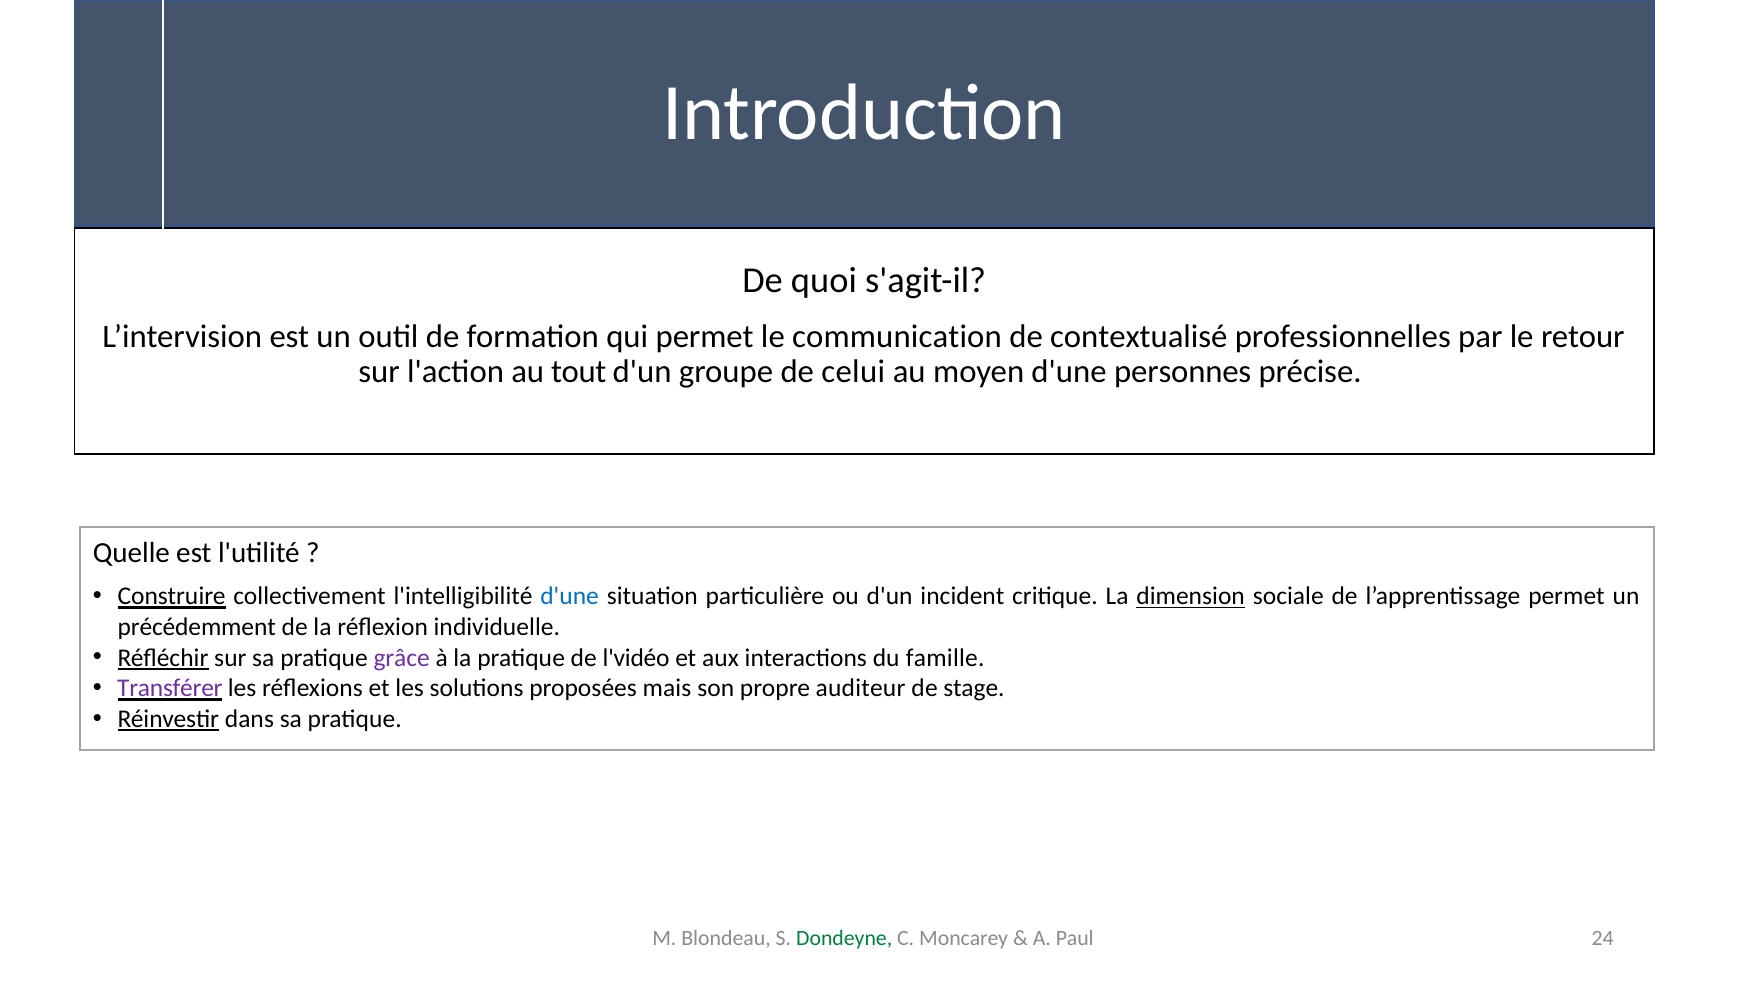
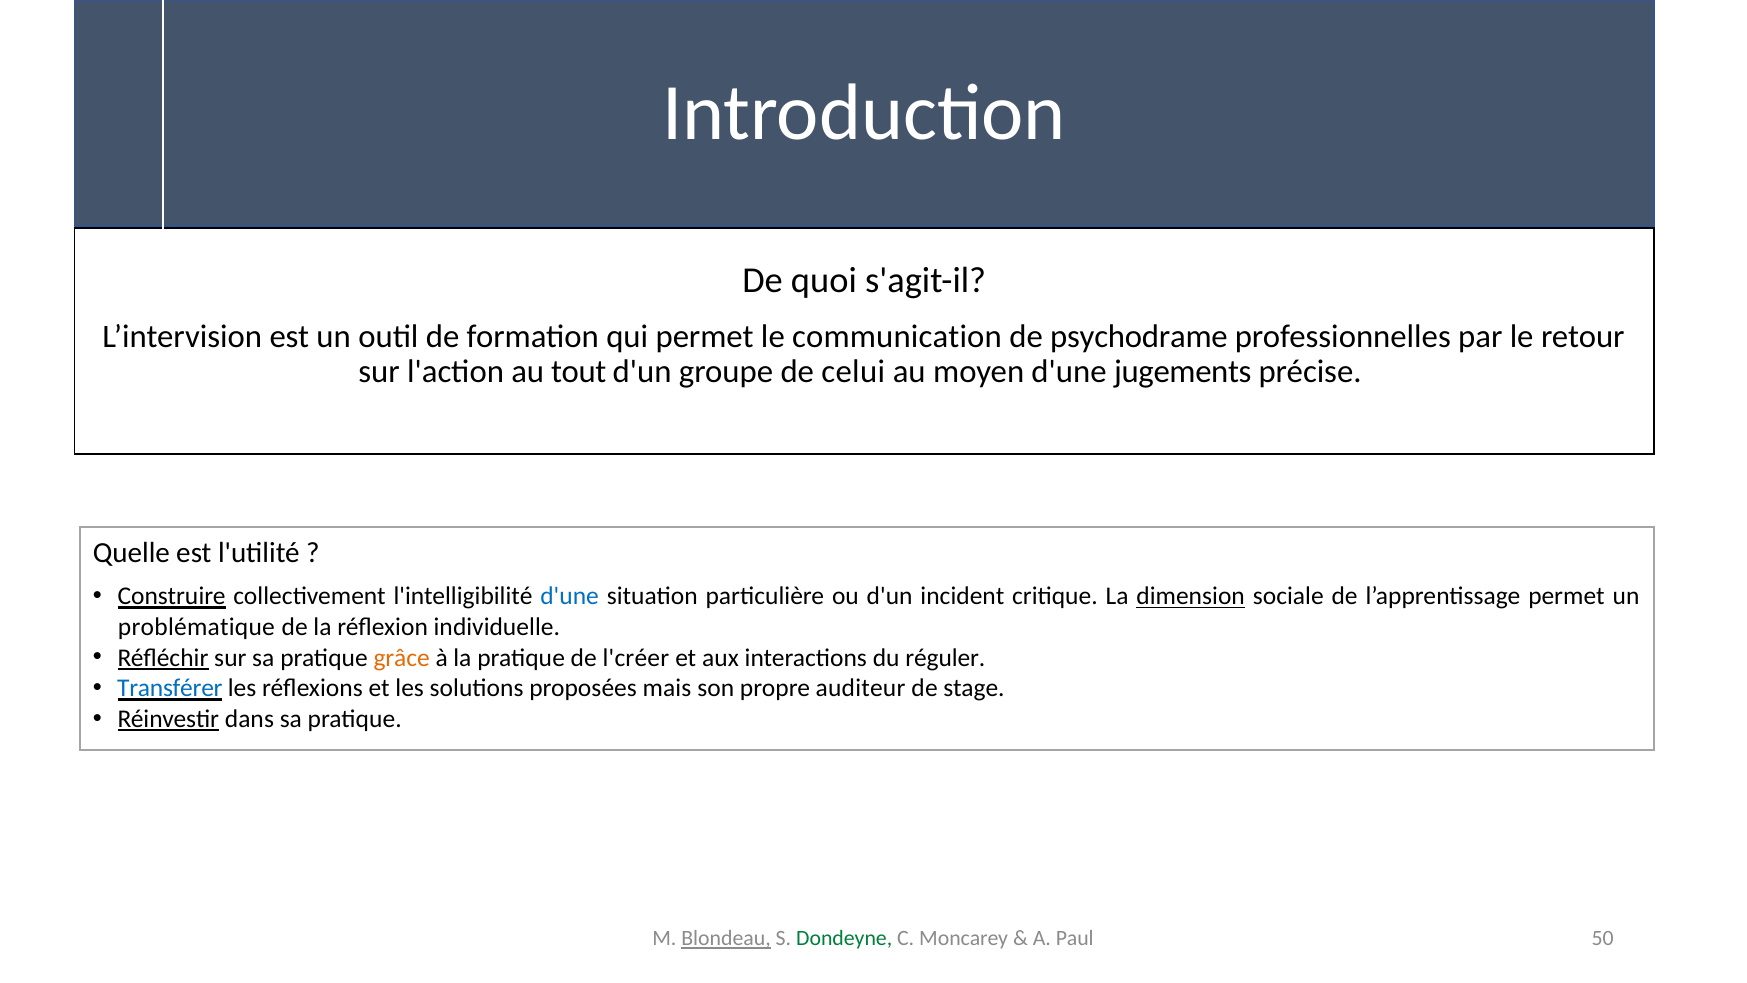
contextualisé: contextualisé -> psychodrame (1139, 336)
personnes: personnes -> jugements (1183, 372)
précédemment: précédemment -> problématique (196, 627)
grâce colour: purple -> orange (402, 658)
l'vidéo: l'vidéo -> l'créer (636, 658)
famille: famille -> réguler (945, 658)
Transférer colour: purple -> blue (170, 688)
Blondeau underline: none -> present (726, 938)
24: 24 -> 50 (1603, 938)
